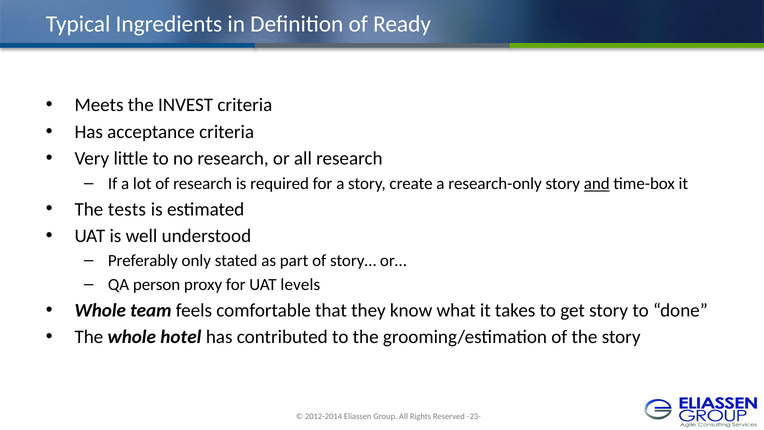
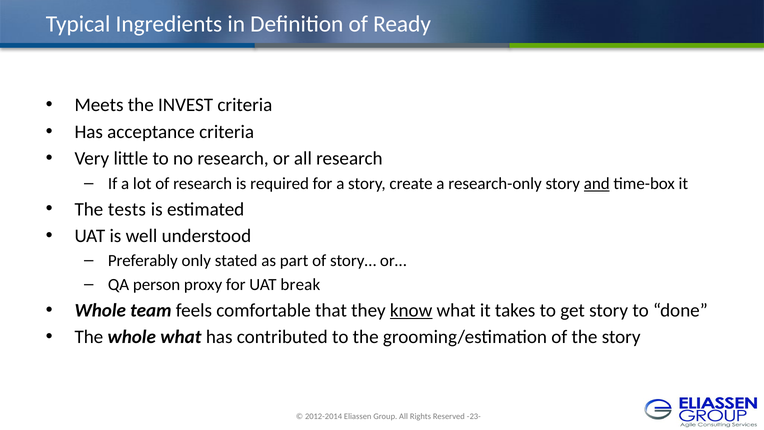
levels: levels -> break (300, 284)
know underline: none -> present (411, 310)
whole hotel: hotel -> what (181, 337)
